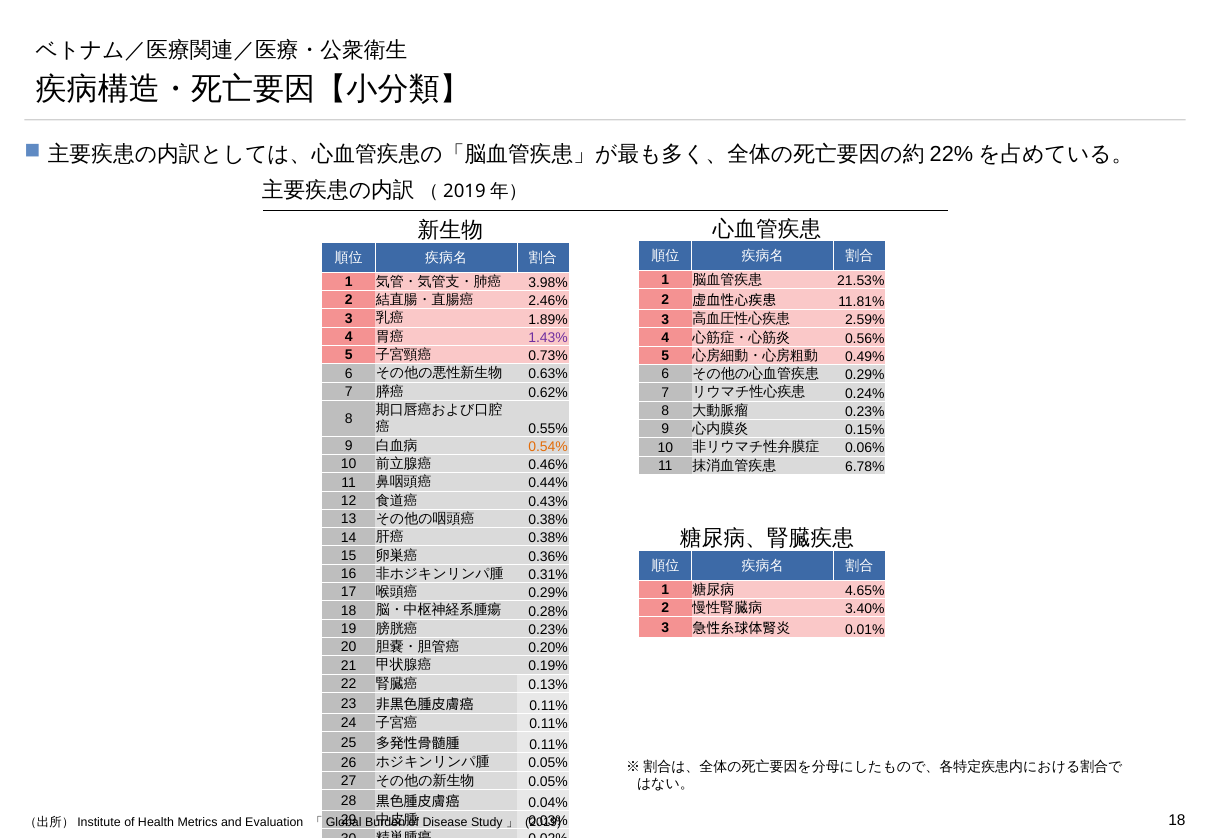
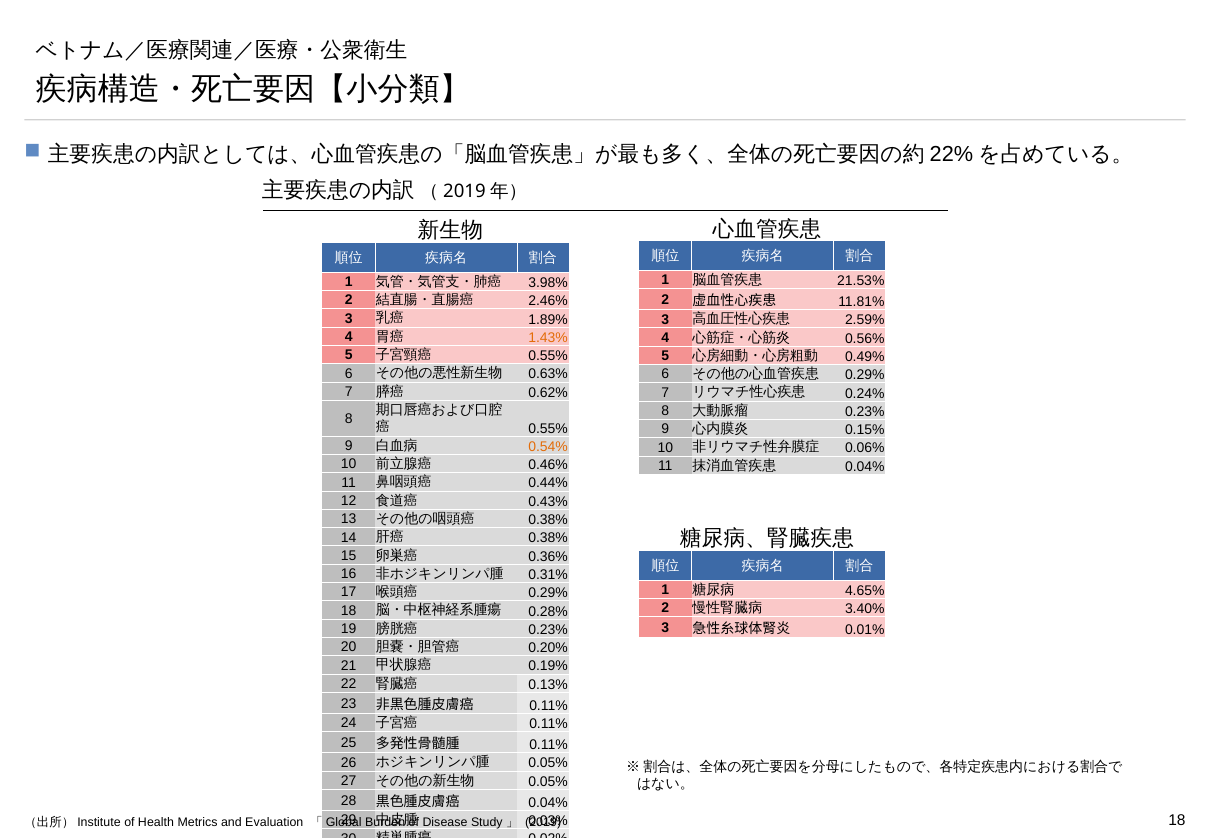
1.43% colour: purple -> orange (548, 338)
0.73%: 0.73% -> 0.55% (548, 356)
6.78%: 6.78% -> 0.04% (865, 466)
